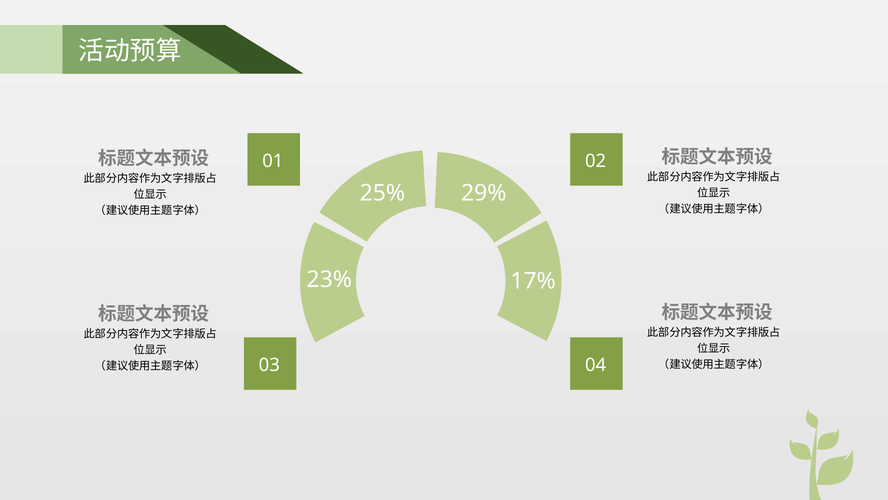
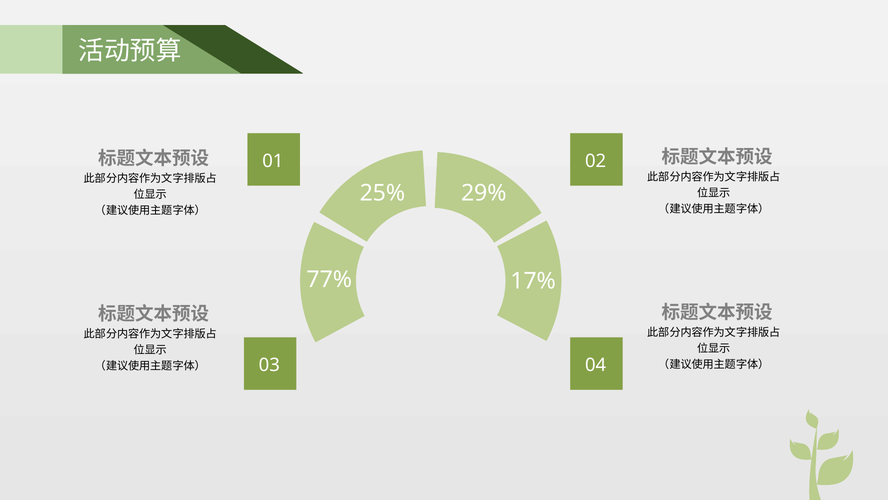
23%: 23% -> 77% (329, 279)
